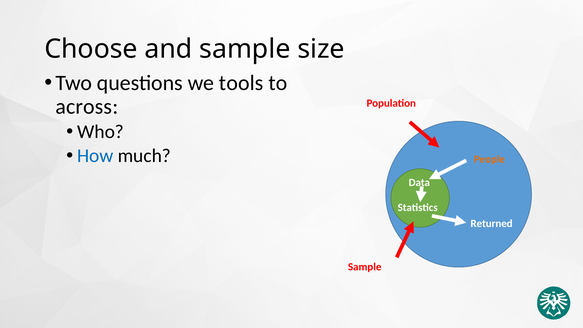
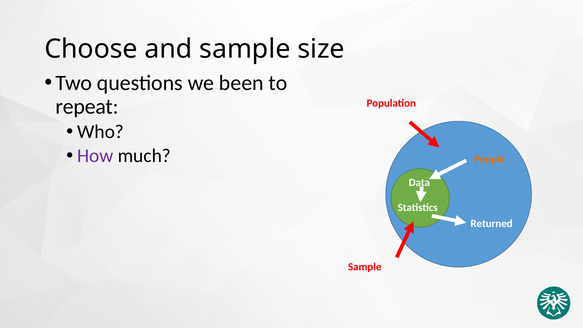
tools: tools -> been (241, 83)
across: across -> repeat (87, 106)
How colour: blue -> purple (95, 156)
